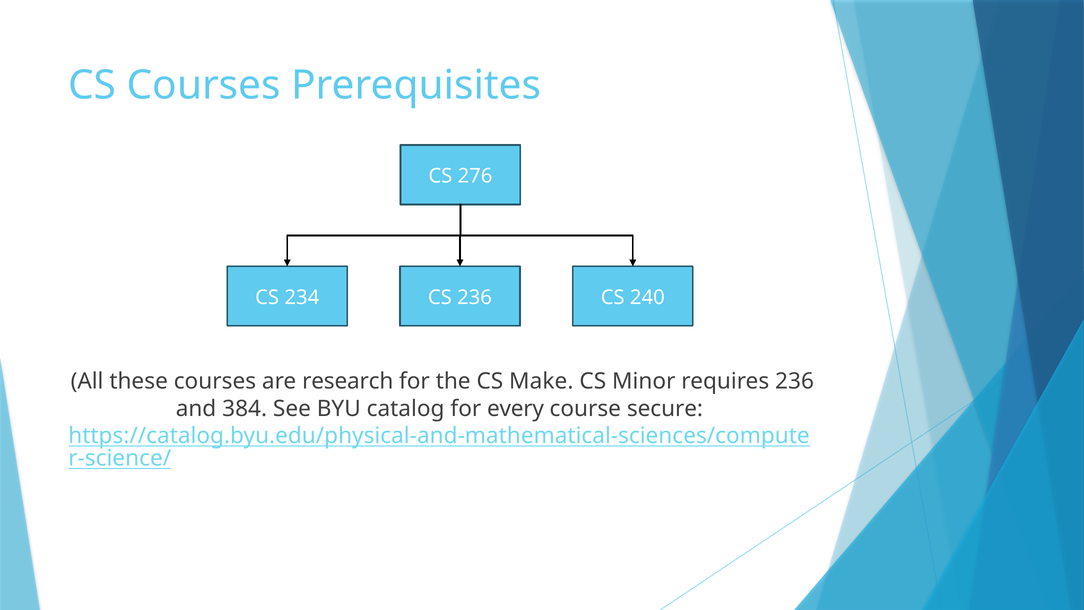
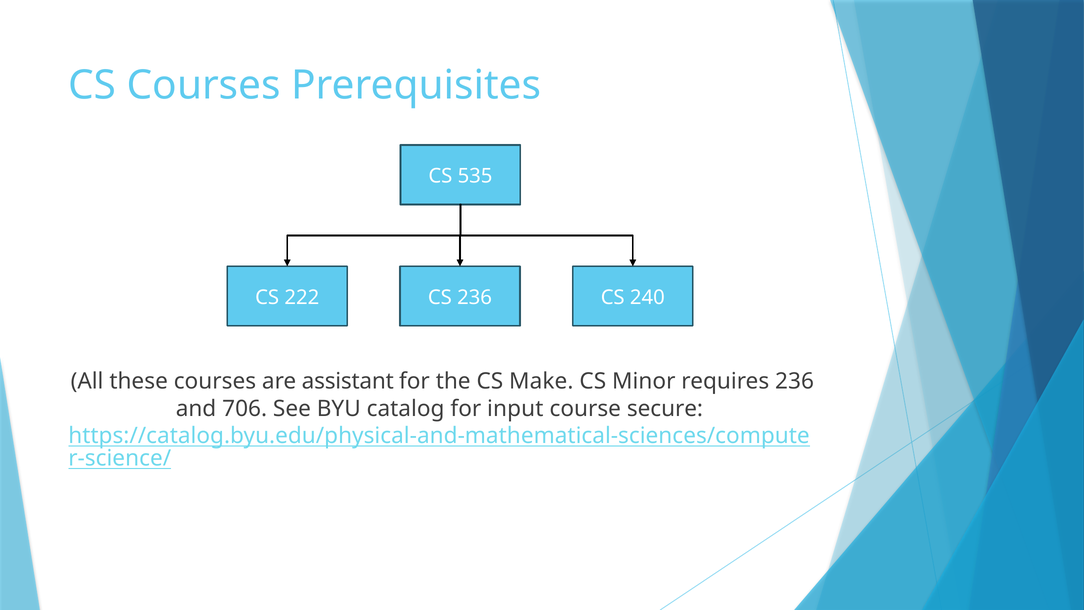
276: 276 -> 535 (475, 176)
234: 234 -> 222 (302, 297)
research: research -> assistant (348, 381)
384: 384 -> 706 (245, 408)
every: every -> input (515, 408)
